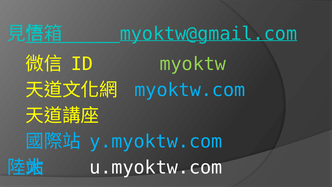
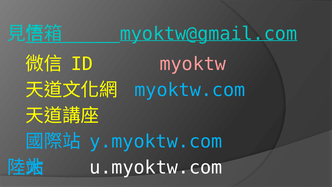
myoktw colour: light green -> pink (193, 64)
